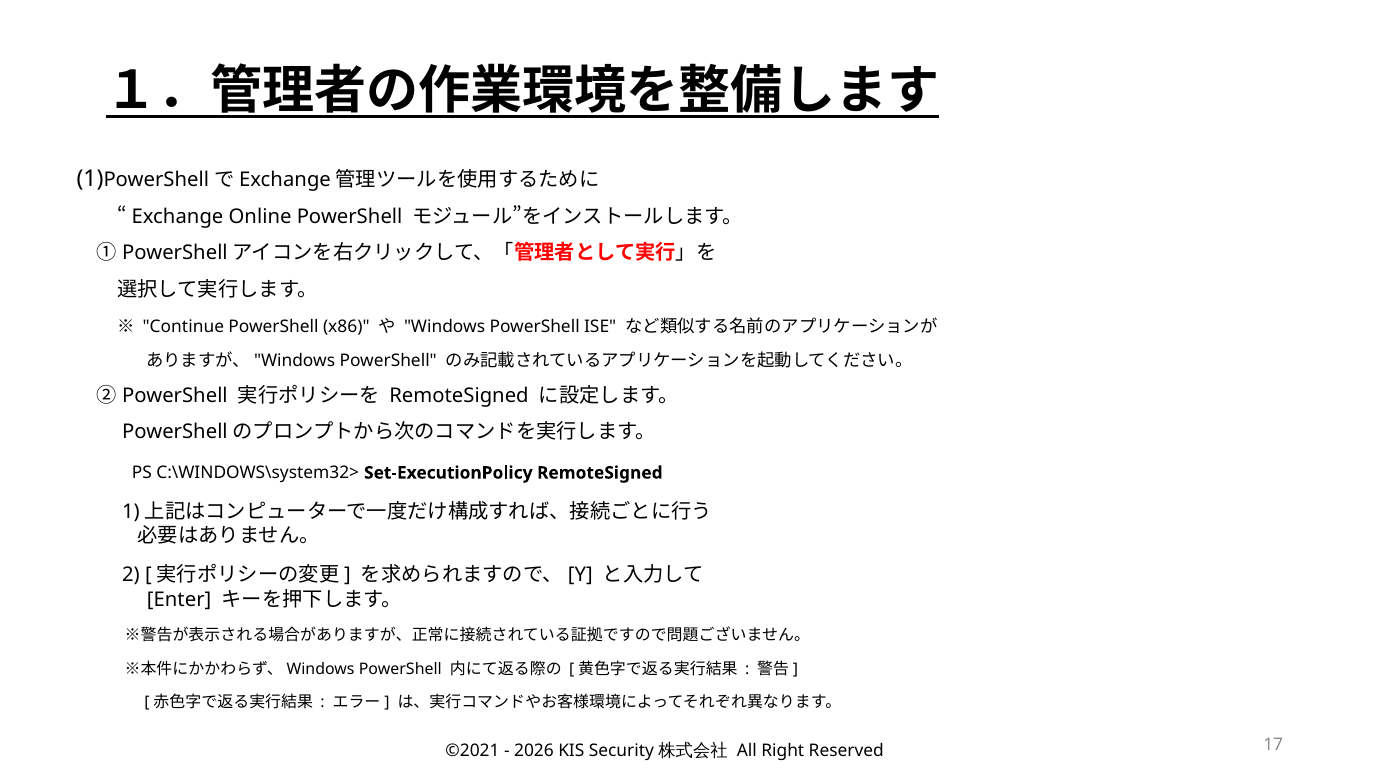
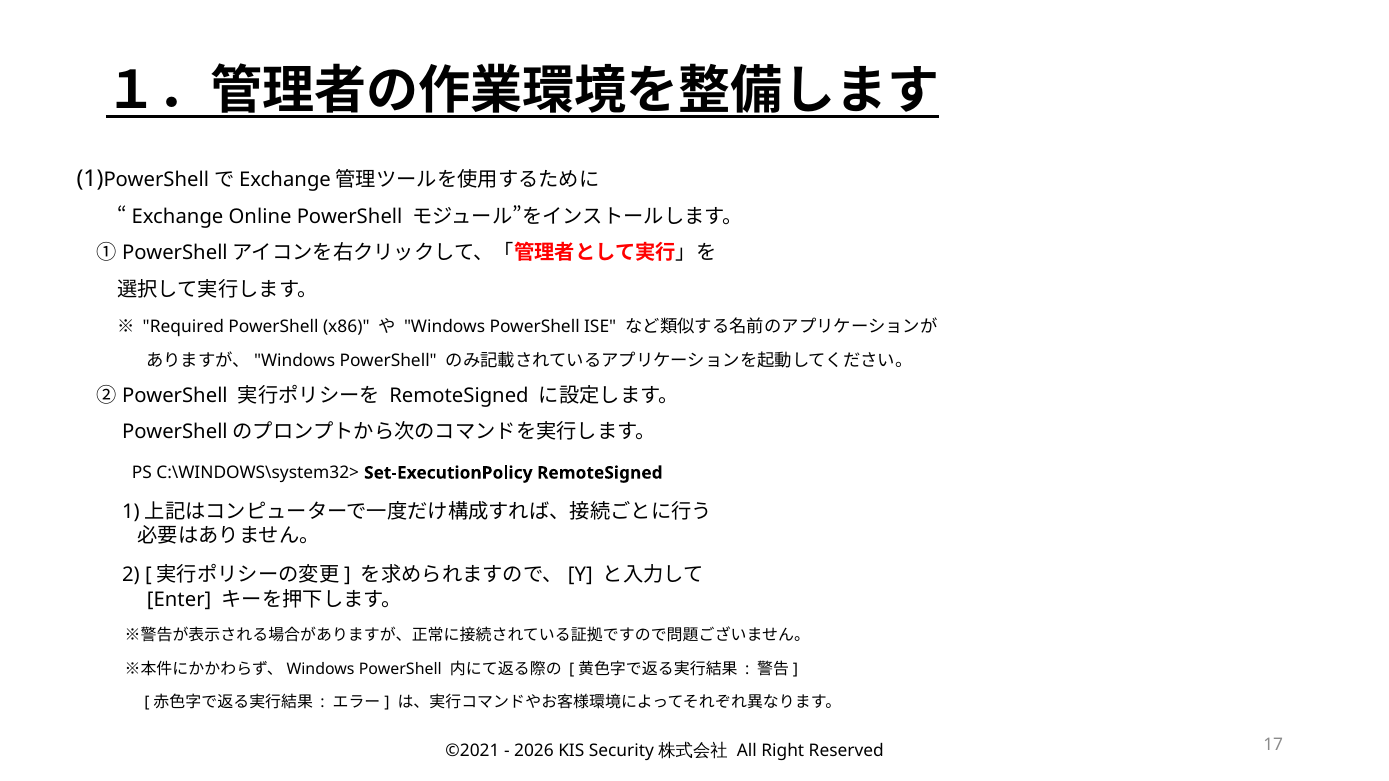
Continue: Continue -> Required (183, 327)
